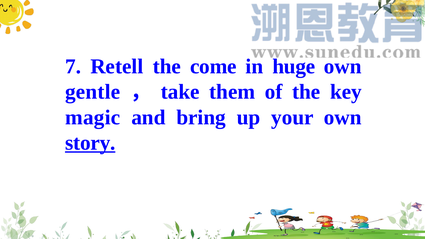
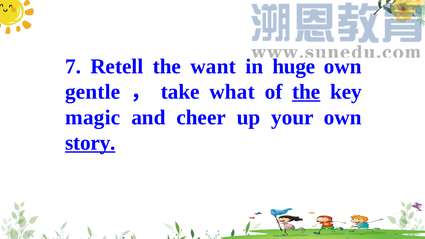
come: come -> want (213, 66)
them: them -> what (232, 92)
the underline: none -> present (306, 92)
bring: bring -> cheer (201, 117)
